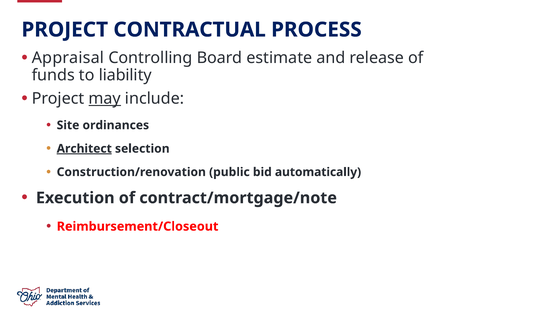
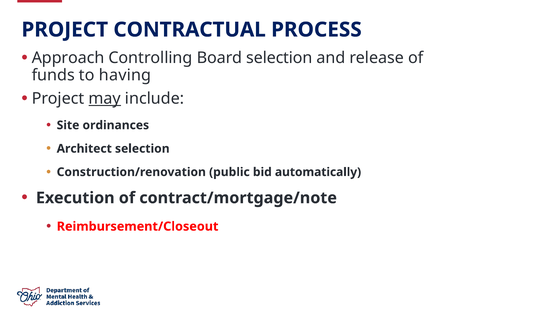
Appraisal: Appraisal -> Approach (68, 58)
Board estimate: estimate -> selection (279, 58)
liability: liability -> having (125, 75)
Architect underline: present -> none (84, 149)
